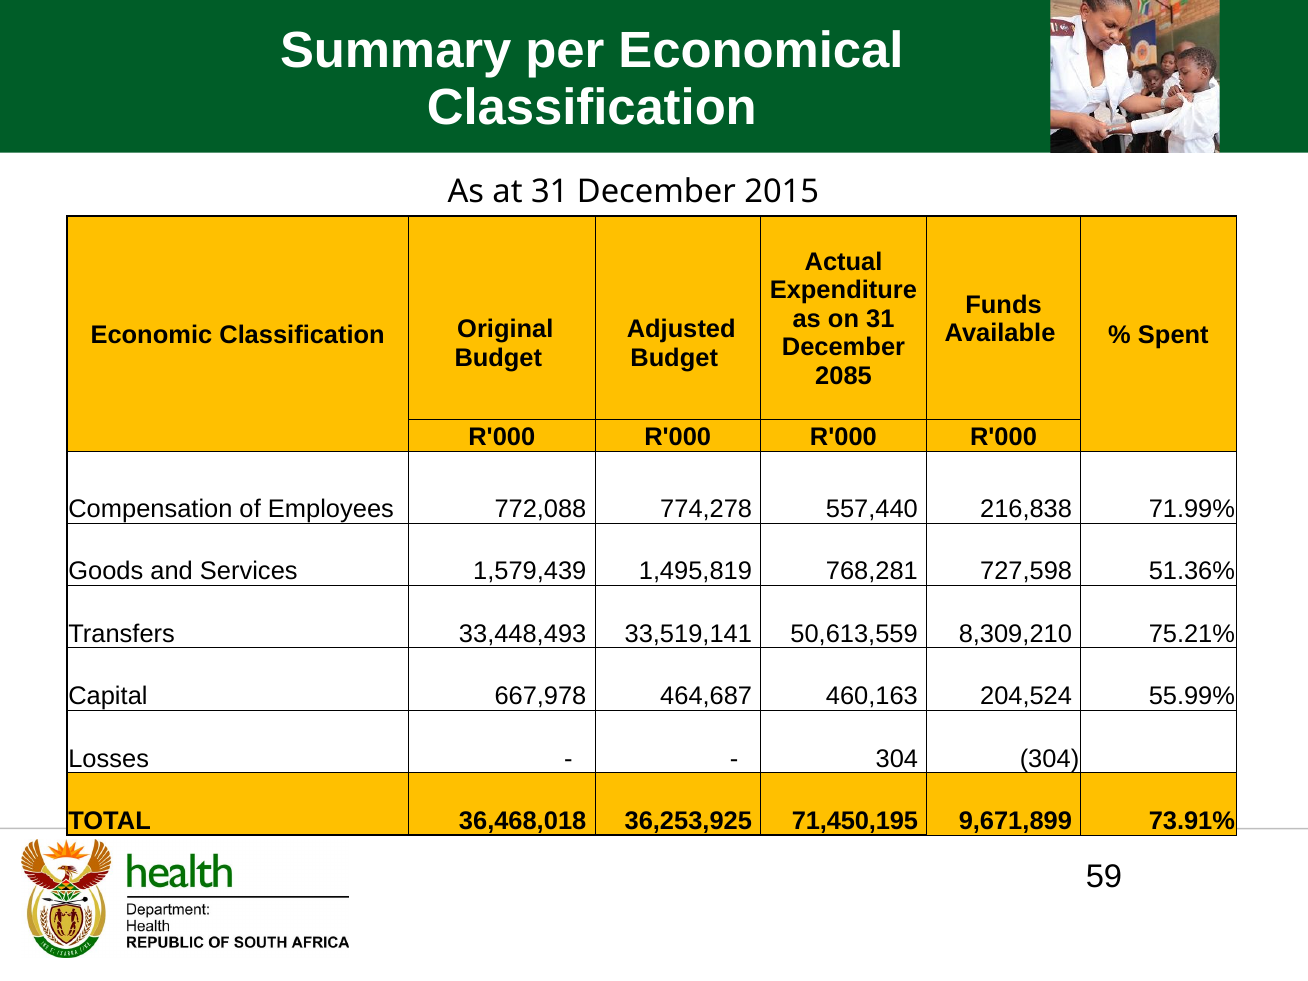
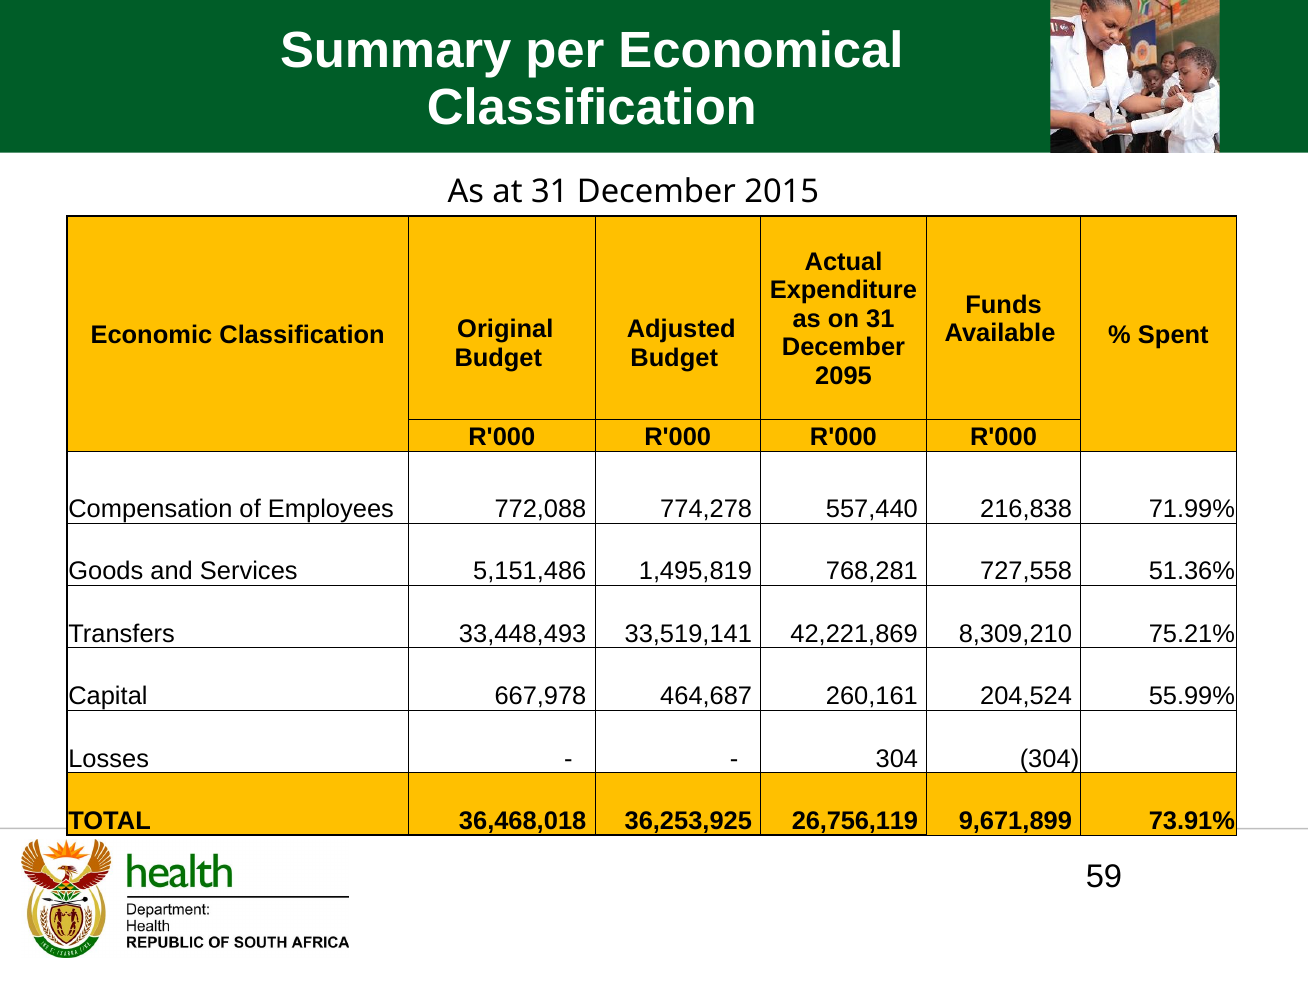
2085: 2085 -> 2095 (844, 376)
1,579,439: 1,579,439 -> 5,151,486 (530, 572)
727,598: 727,598 -> 727,558 (1026, 572)
50,613,559: 50,613,559 -> 42,221,869 (854, 634)
460,163: 460,163 -> 260,161 (872, 696)
71,450,195: 71,450,195 -> 26,756,119 (855, 821)
